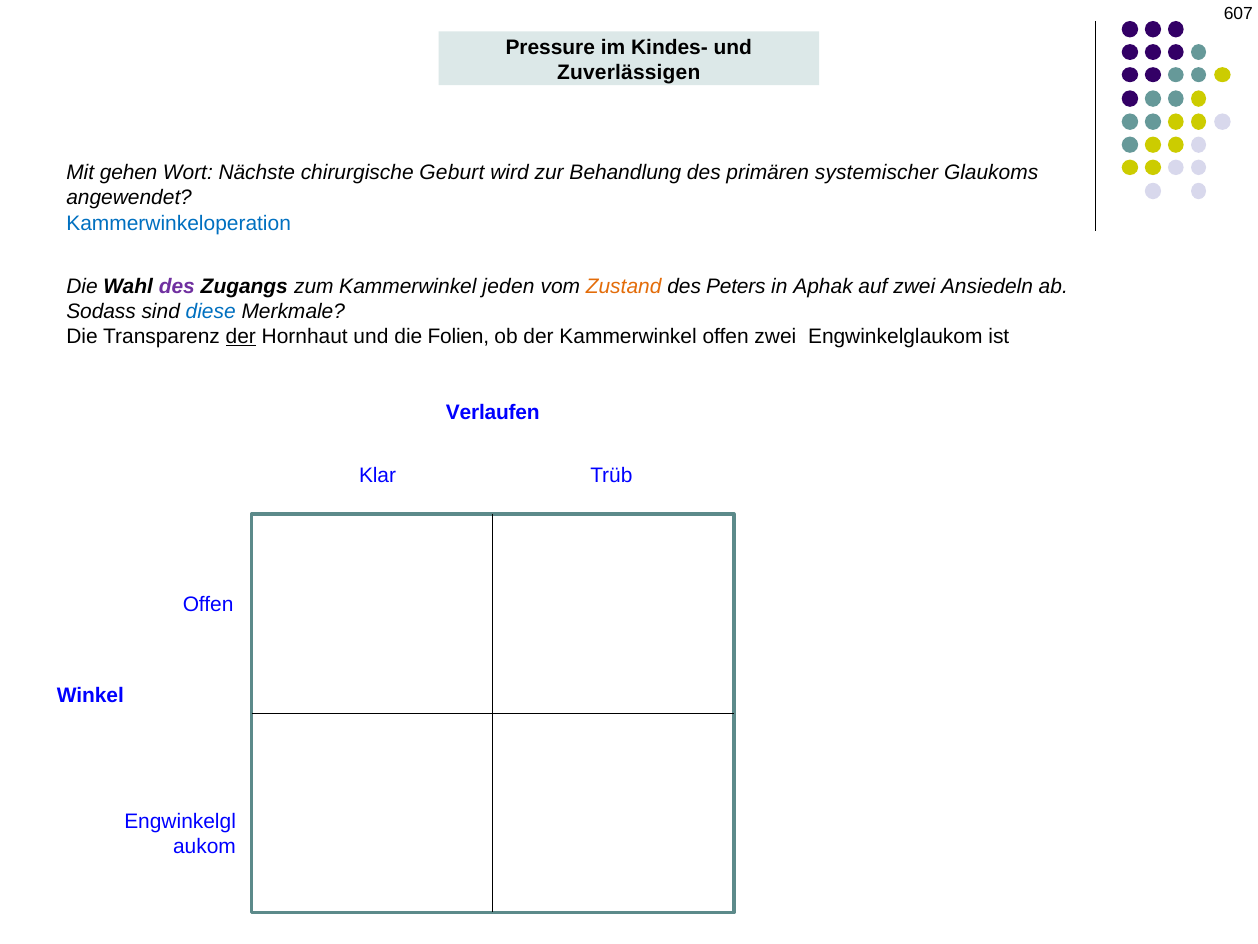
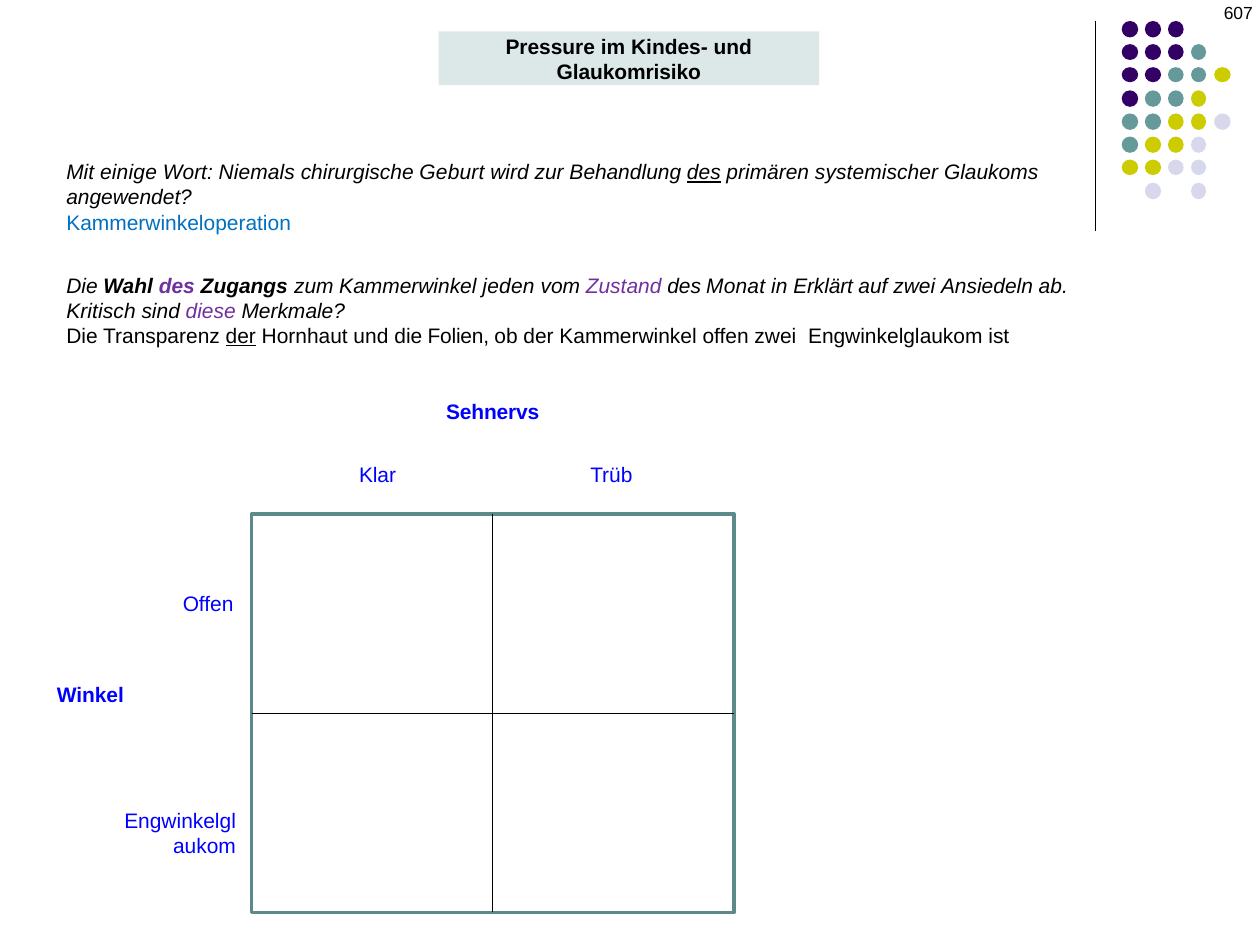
Zuverlässigen: Zuverlässigen -> Glaukomrisiko (629, 72)
gehen: gehen -> einige (128, 173)
Nächste: Nächste -> Niemals (257, 173)
des underline: none -> present (704, 173)
Zustand colour: orange -> purple (624, 286)
Peters: Peters -> Monat (736, 286)
Aphak: Aphak -> Erklärt (823, 286)
Sodass: Sodass -> Kritisch (101, 311)
diese colour: blue -> purple (211, 311)
Verlaufen: Verlaufen -> Sehnervs (493, 412)
